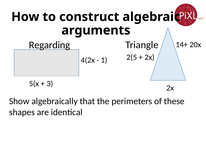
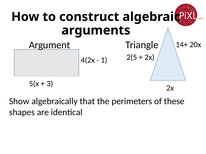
Regarding: Regarding -> Argument (49, 45)
